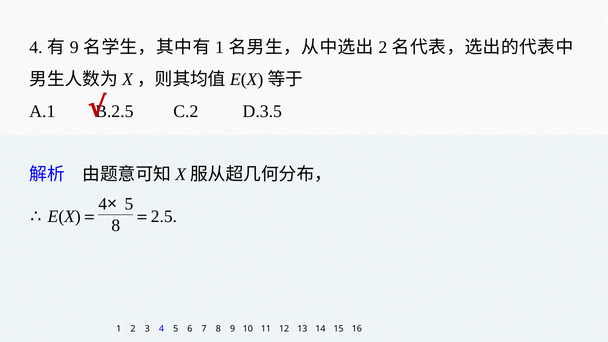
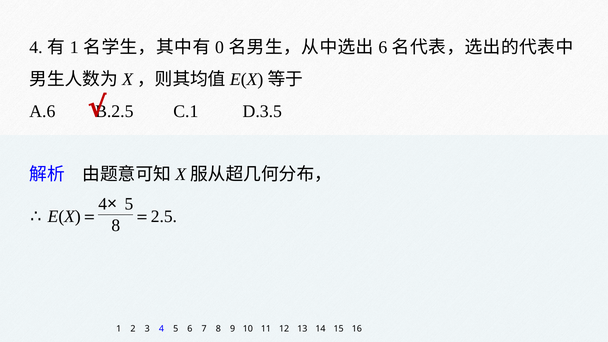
9: 9 -> 1 (74, 48)
1: 1 -> 0 (220, 48)
2: 2 -> 6 (383, 48)
A.1: A.1 -> A.6 (42, 111)
C.2: C.2 -> C.1 (186, 111)
